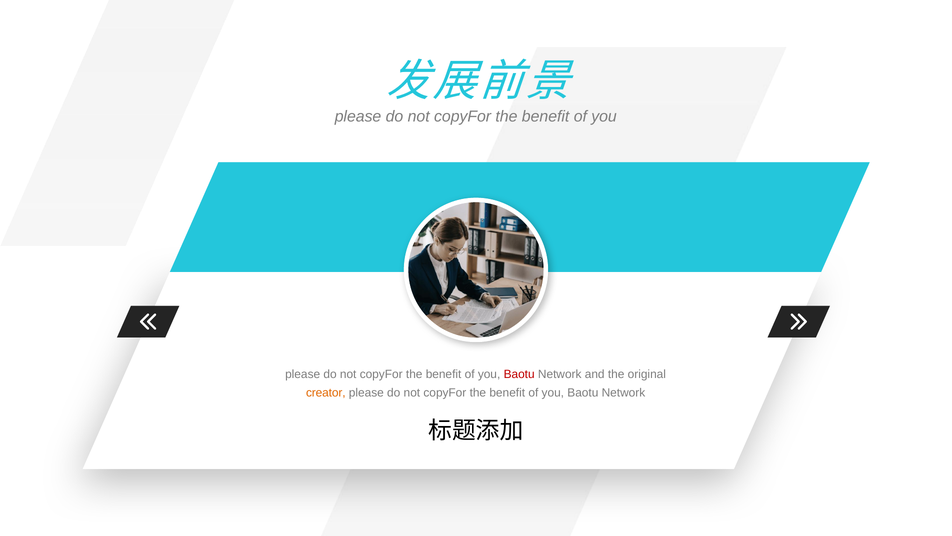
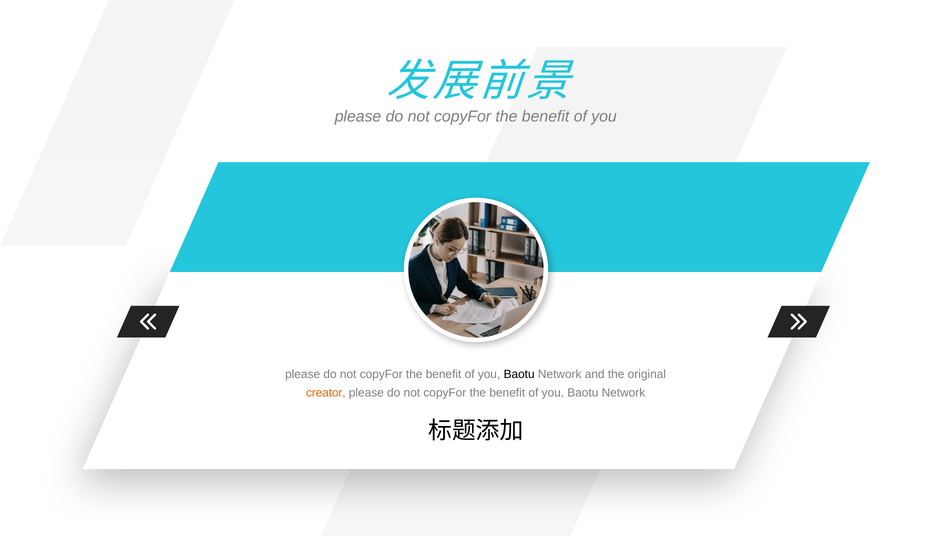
Baotu colour: red -> black (519, 374)
